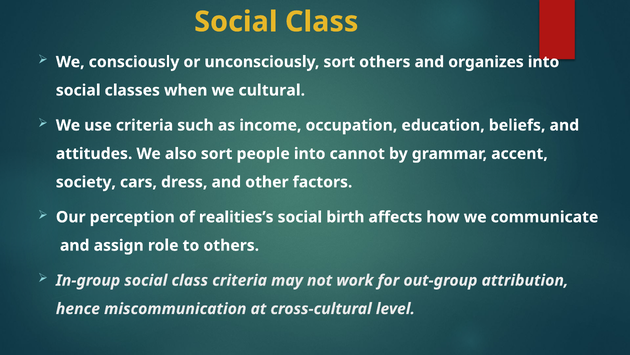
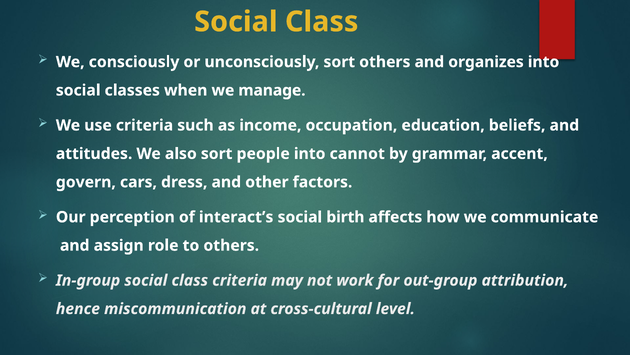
cultural: cultural -> manage (272, 90)
society: society -> govern (86, 182)
realities’s: realities’s -> interact’s (236, 217)
